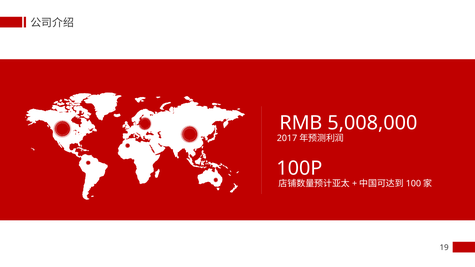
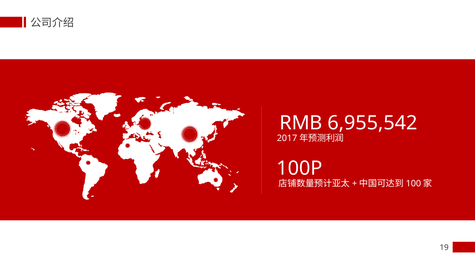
5,008,000: 5,008,000 -> 6,955,542 (372, 123)
